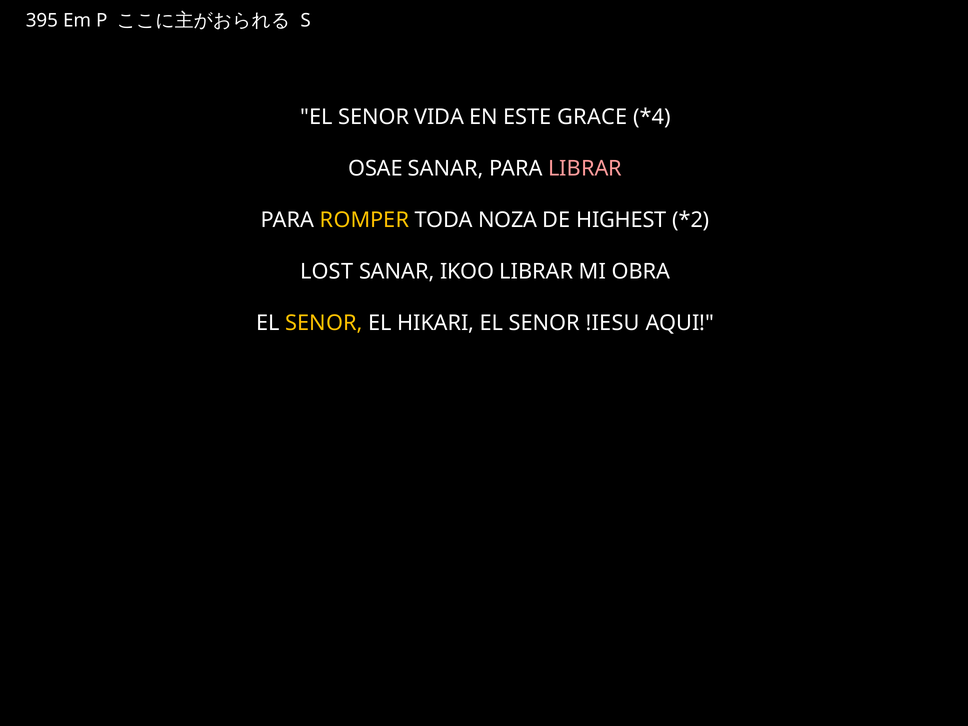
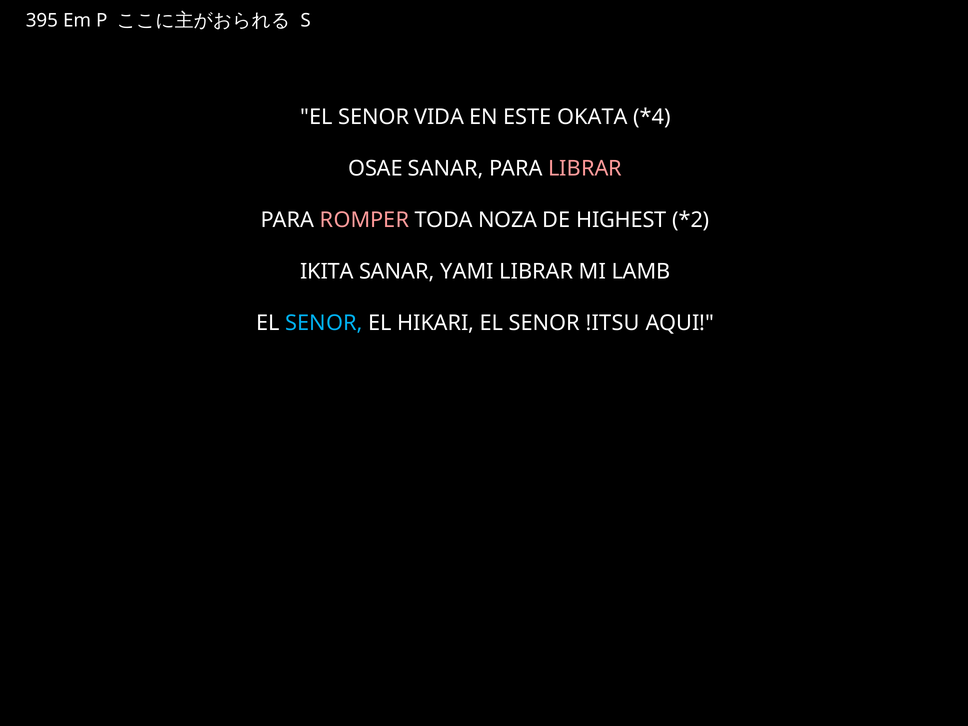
GRACE: GRACE -> OKATA (592, 117)
ROMPER colour: yellow -> pink (365, 220)
LOST: LOST -> IKITA (327, 271)
IKOO: IKOO -> YAMI (467, 271)
OBRA: OBRA -> LAMB (641, 271)
SENOR colour: yellow -> light blue (324, 323)
!IESU: !IESU -> !ITSU (613, 323)
